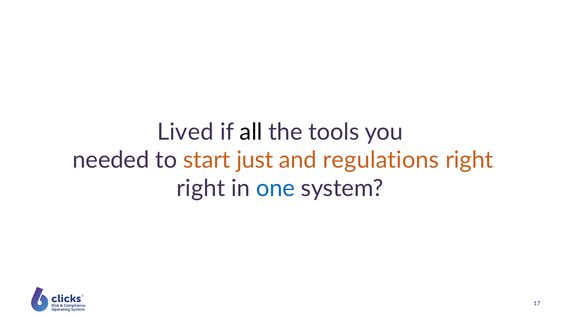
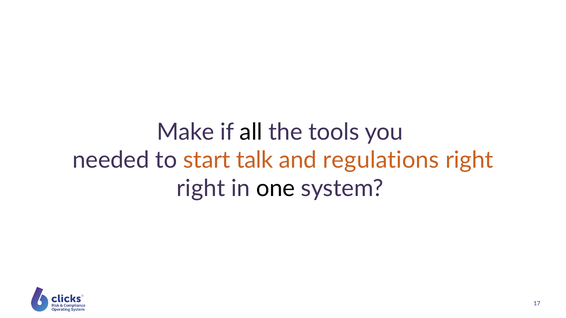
Lived: Lived -> Make (186, 132)
just: just -> talk (255, 160)
one colour: blue -> black (276, 189)
